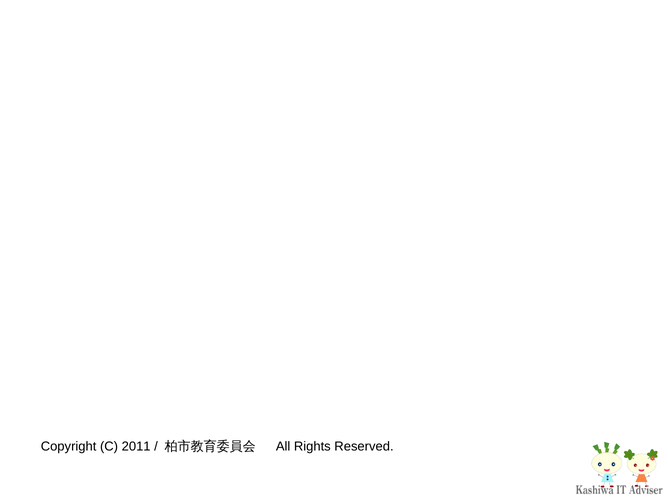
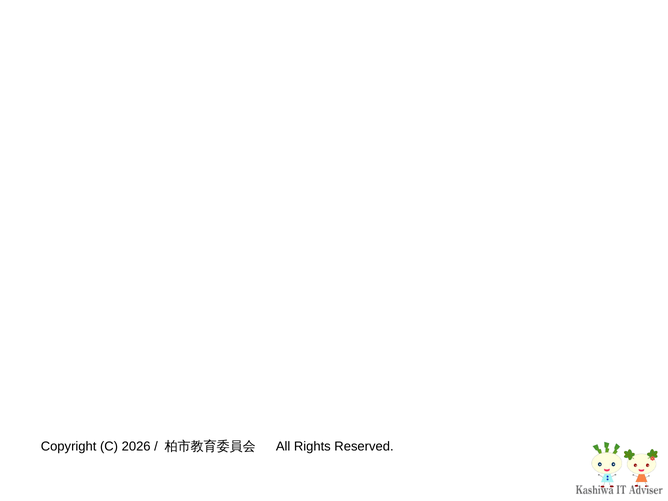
2011: 2011 -> 2026 (136, 447)
